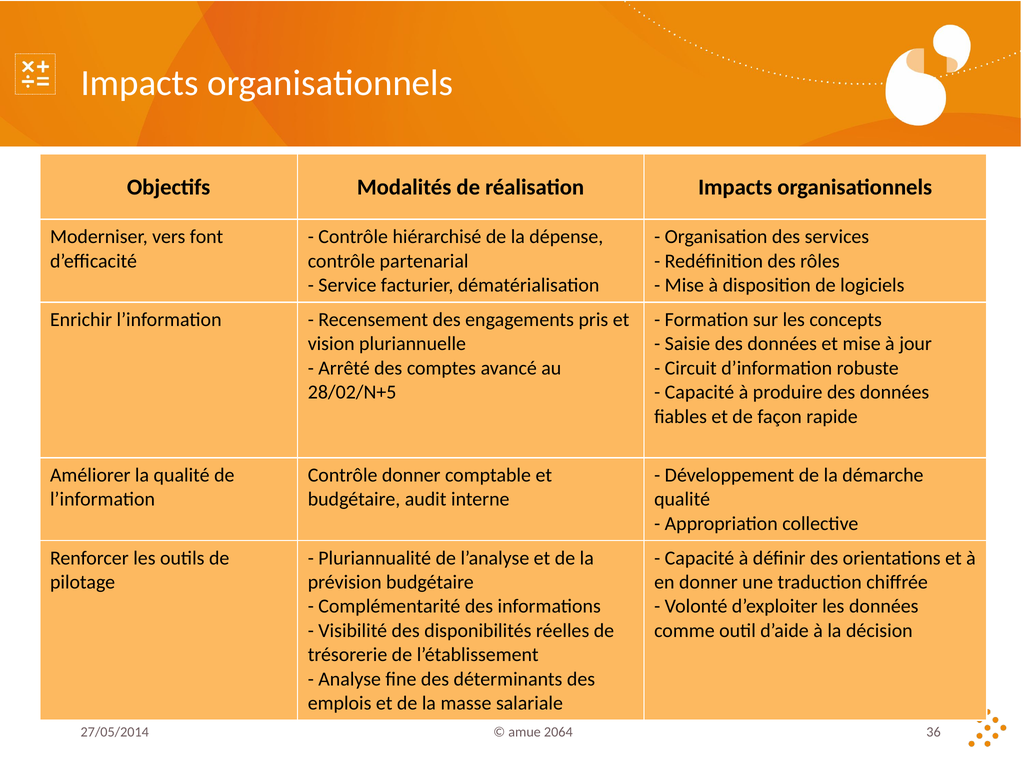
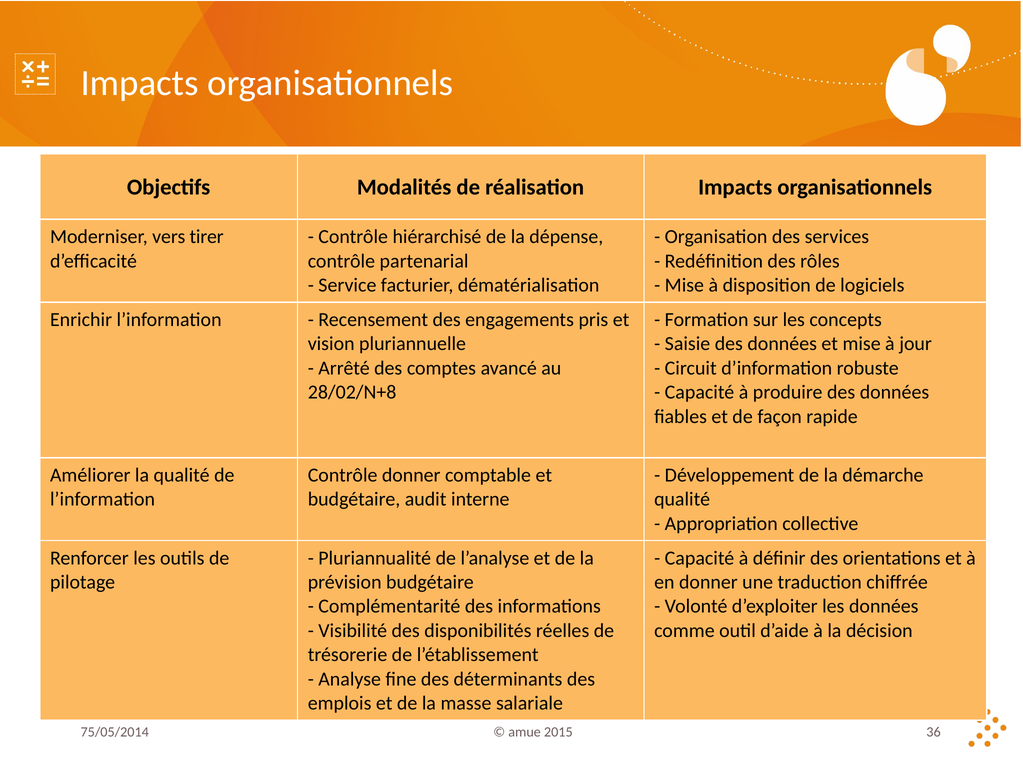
font: font -> tirer (207, 237)
28/02/N+5: 28/02/N+5 -> 28/02/N+8 (352, 392)
27/05/2014: 27/05/2014 -> 75/05/2014 (115, 733)
2064: 2064 -> 2015 (558, 733)
